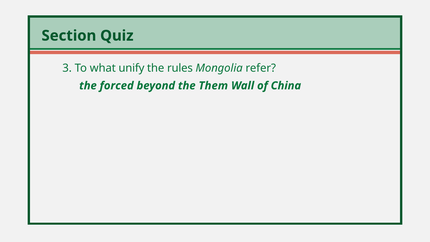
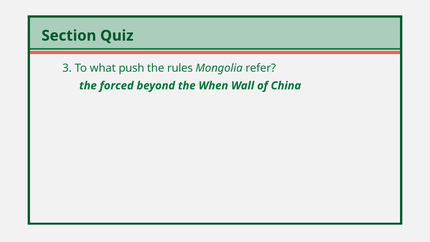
unify: unify -> push (131, 68)
Them: Them -> When (213, 86)
